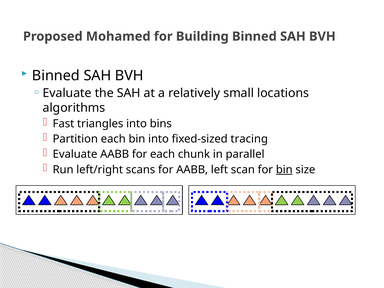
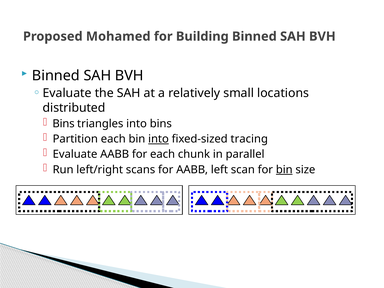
algorithms: algorithms -> distributed (74, 108)
Fast: Fast -> Bins (64, 124)
into underline: none -> present (158, 139)
